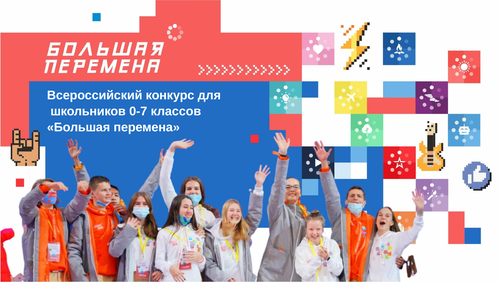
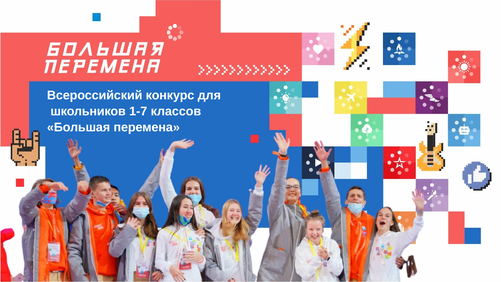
0-7: 0-7 -> 1-7 (138, 111)
